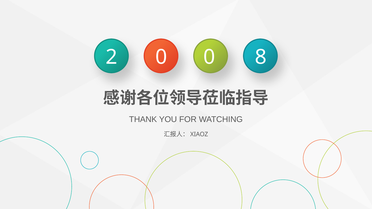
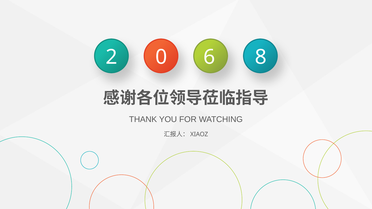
0 0: 0 -> 6 (209, 57)
